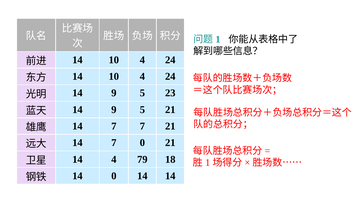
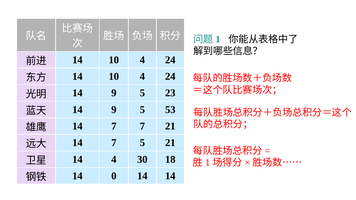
5 21: 21 -> 53 (170, 110)
7 0: 0 -> 5 (142, 143)
79: 79 -> 30 (142, 160)
